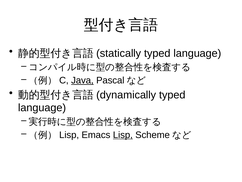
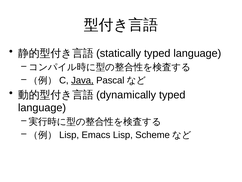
Lisp underline: present -> none (123, 135)
